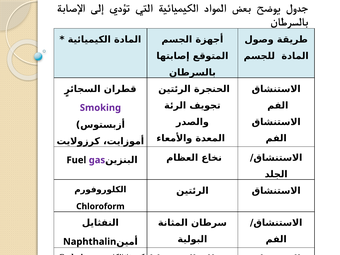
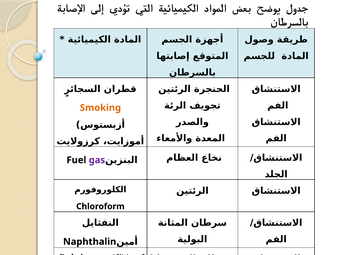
Smoking colour: purple -> orange (100, 108)
